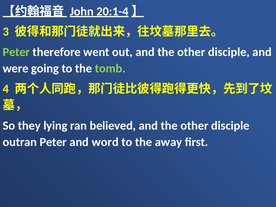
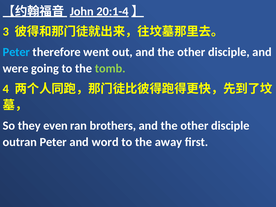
Peter colour: light green -> light blue (16, 52)
lying: lying -> even (55, 126)
believed: believed -> brothers (113, 126)
